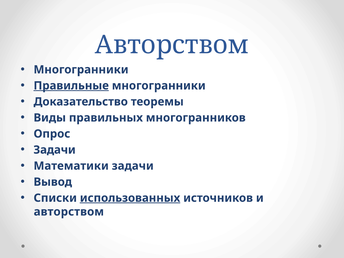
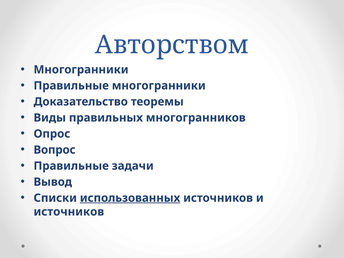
Правильные underline: present -> none (71, 86)
Задачи: Задачи -> Вопрос (55, 150)
Математики: Математики -> Правильные (71, 166)
авторством: авторством -> источников (69, 212)
